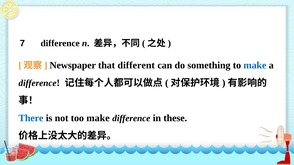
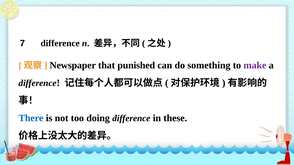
different: different -> punished (136, 66)
make colour: blue -> purple (255, 66)
too make: make -> doing (98, 118)
